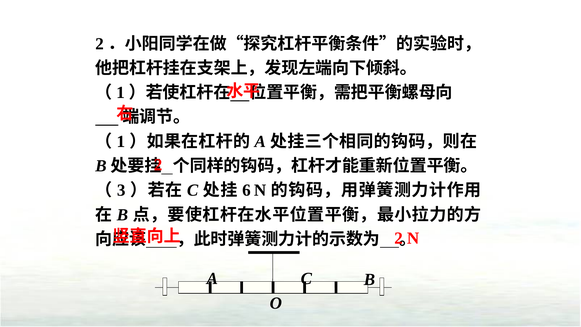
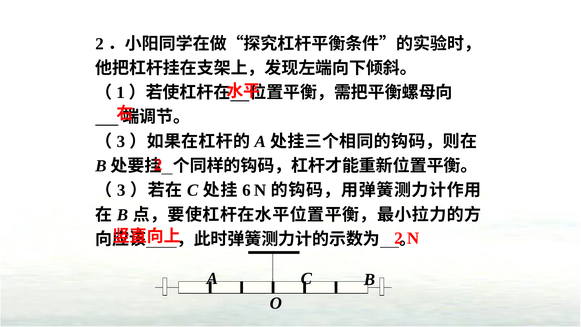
1: 1 -> 3 (121, 141)
